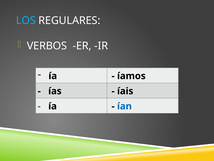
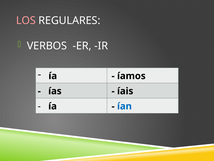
LOS colour: light blue -> pink (26, 21)
